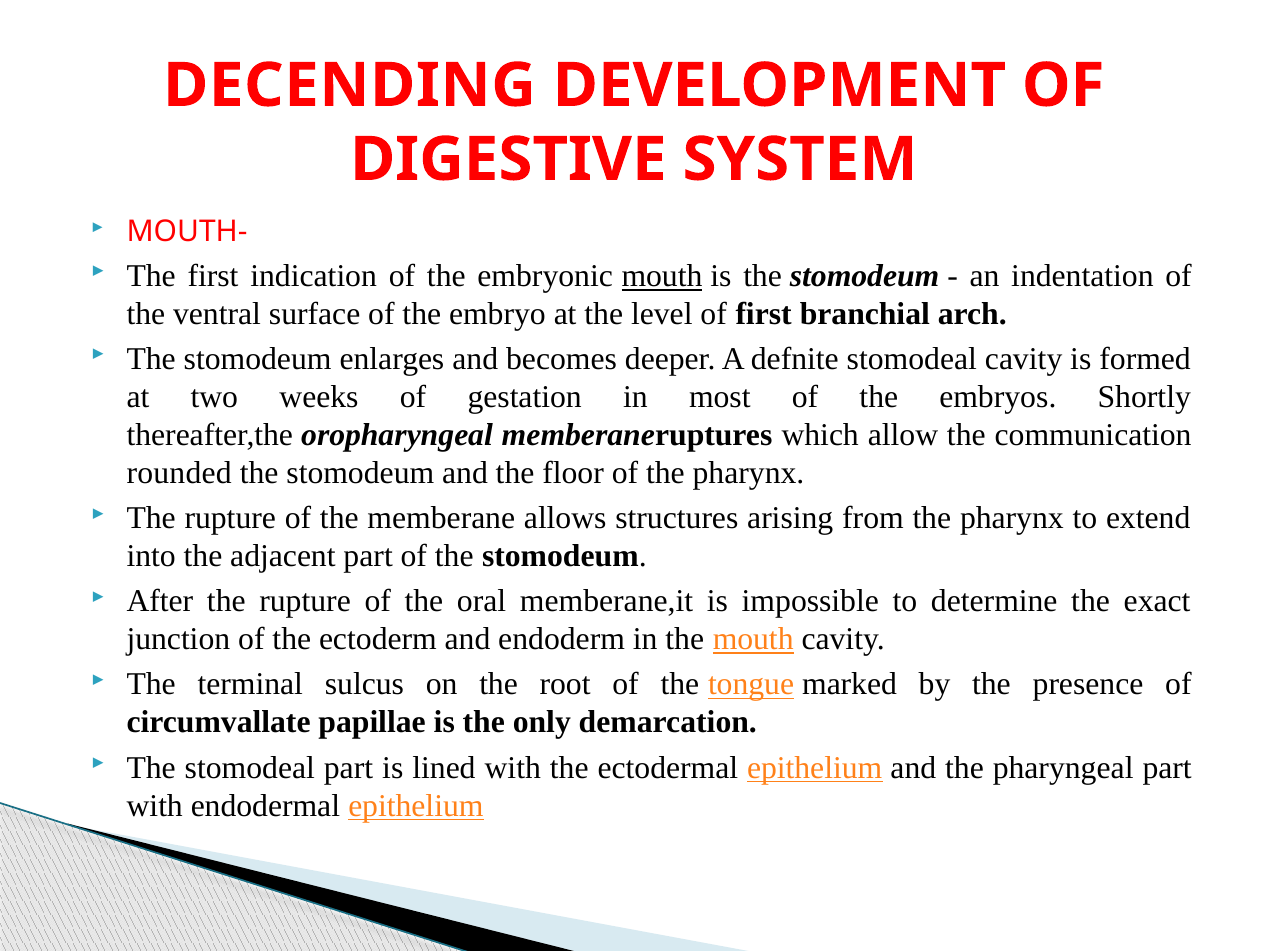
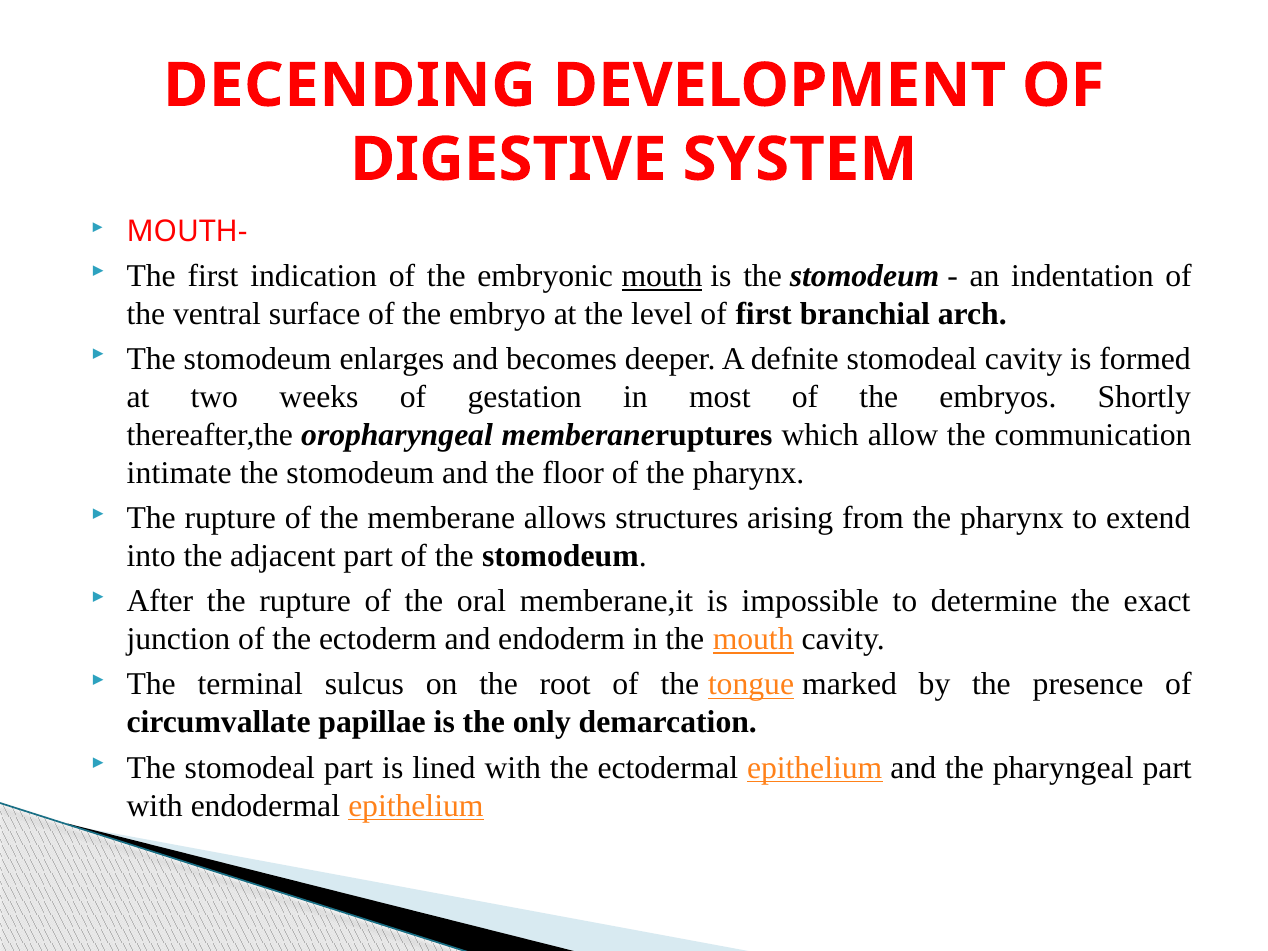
rounded: rounded -> intimate (179, 473)
